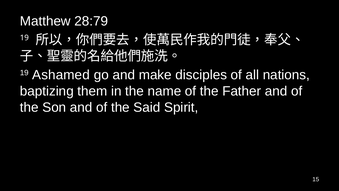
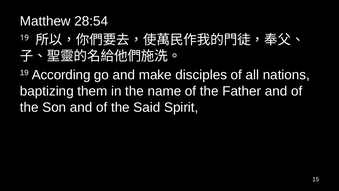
28:79: 28:79 -> 28:54 (91, 21)
Ashamed: Ashamed -> According (61, 75)
